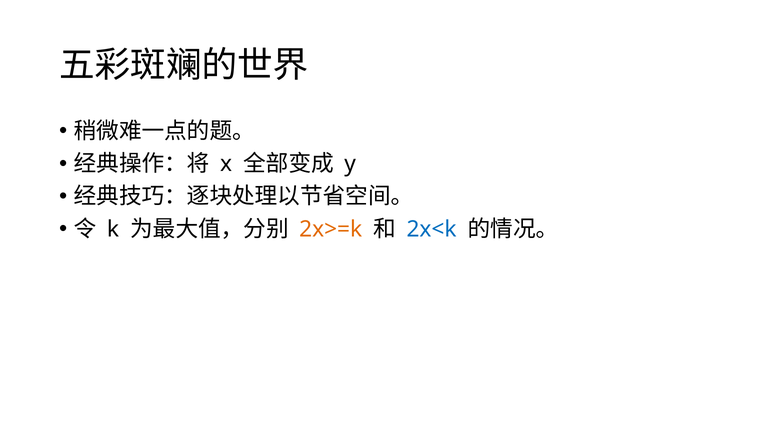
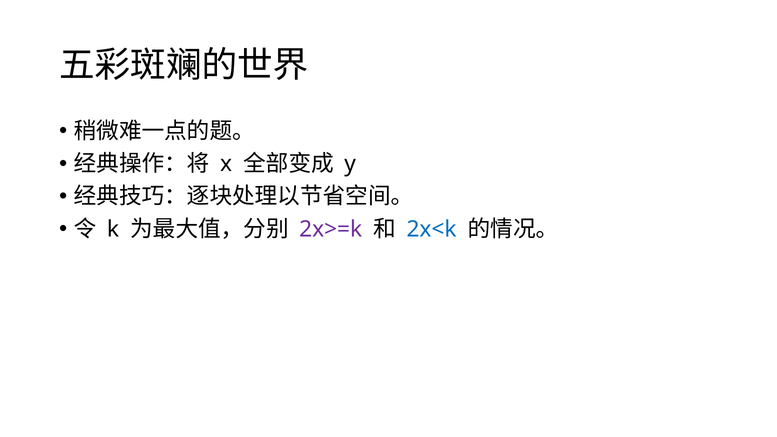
2x>=k colour: orange -> purple (331, 229)
